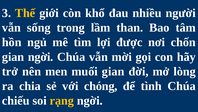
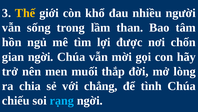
muối gian: gian -> thắp (113, 71)
chóng: chóng -> chẳng (101, 86)
rạng colour: yellow -> light blue (62, 100)
